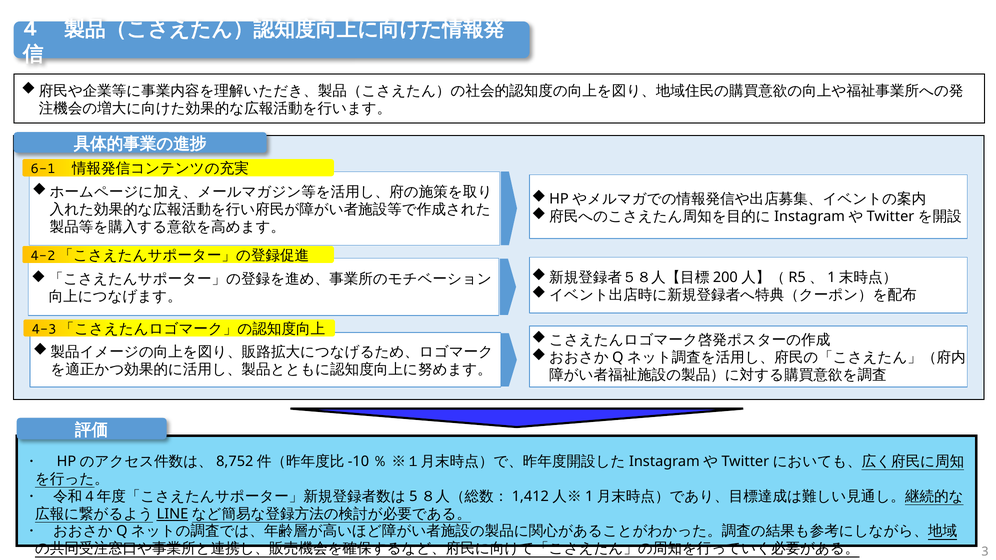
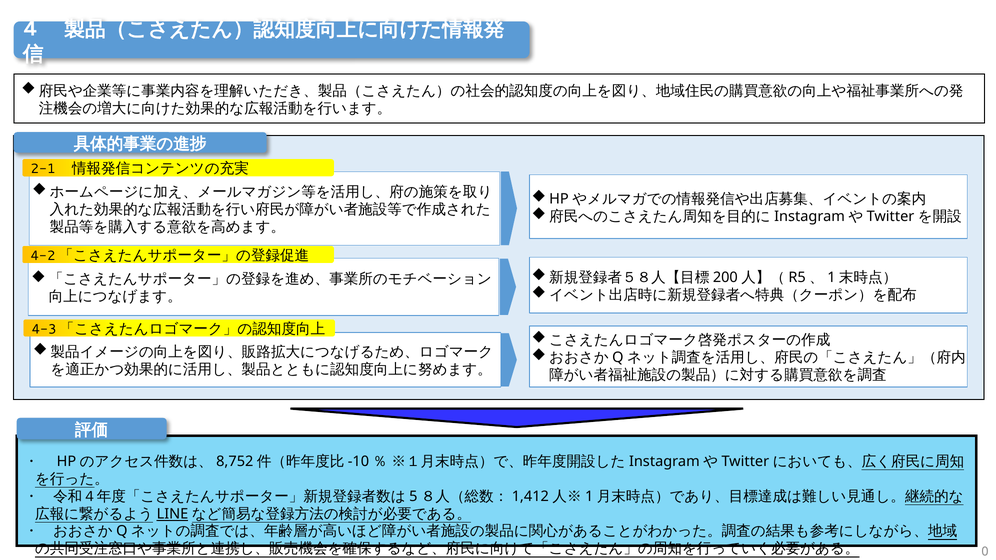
6-1: 6-1 -> 2-1 (43, 169)
3: 3 -> 0 (985, 552)
